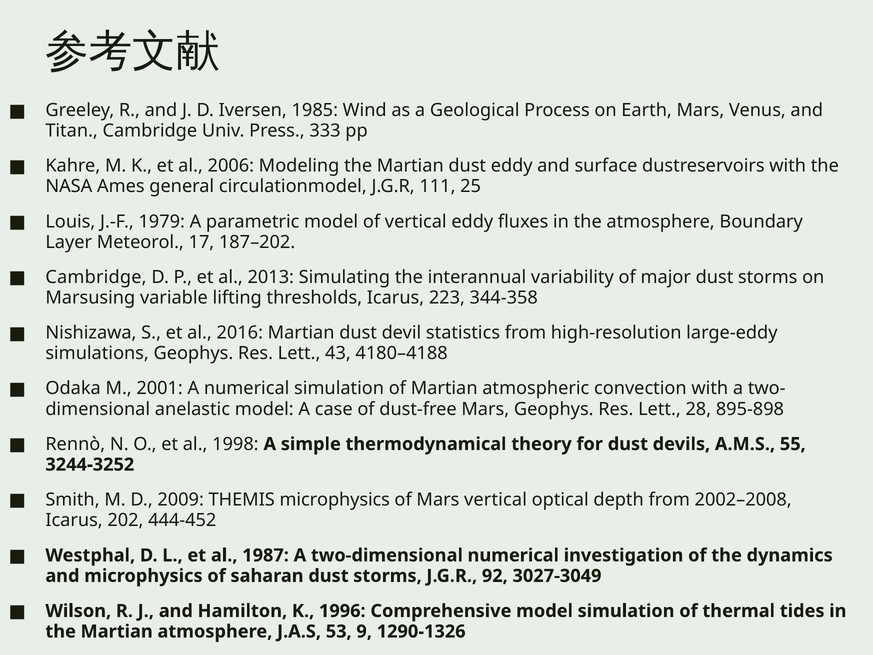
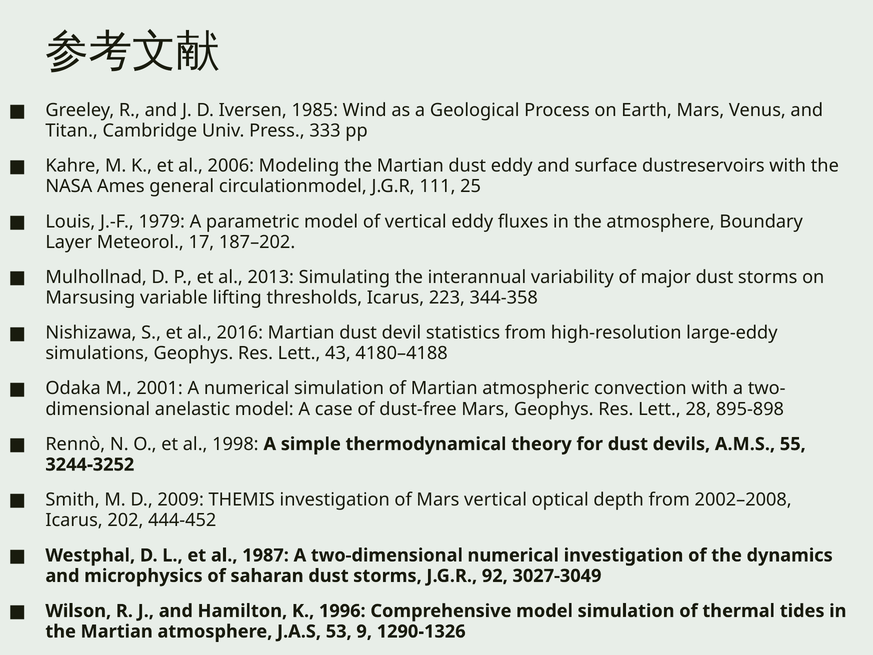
Cambridge: Cambridge -> Mulhollnad (96, 277)
THEMIS microphysics: microphysics -> investigation (335, 500)
